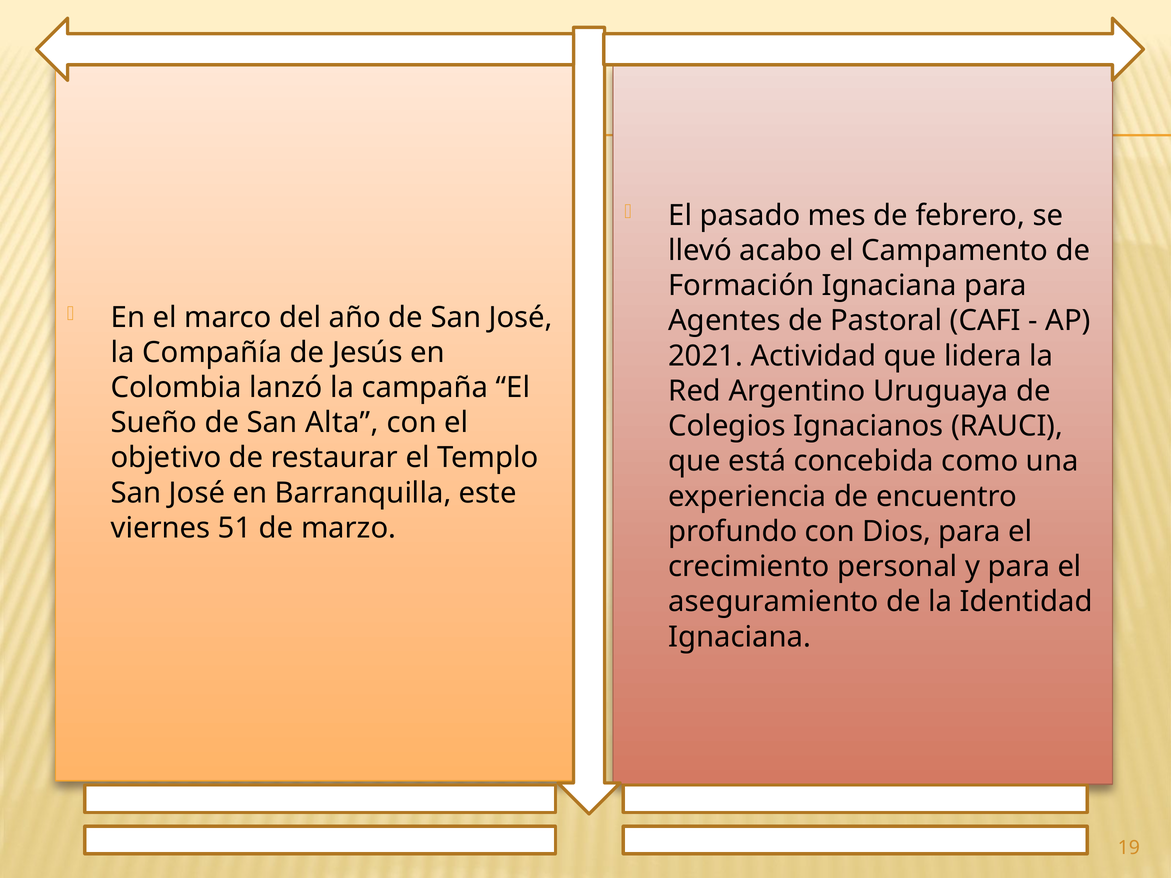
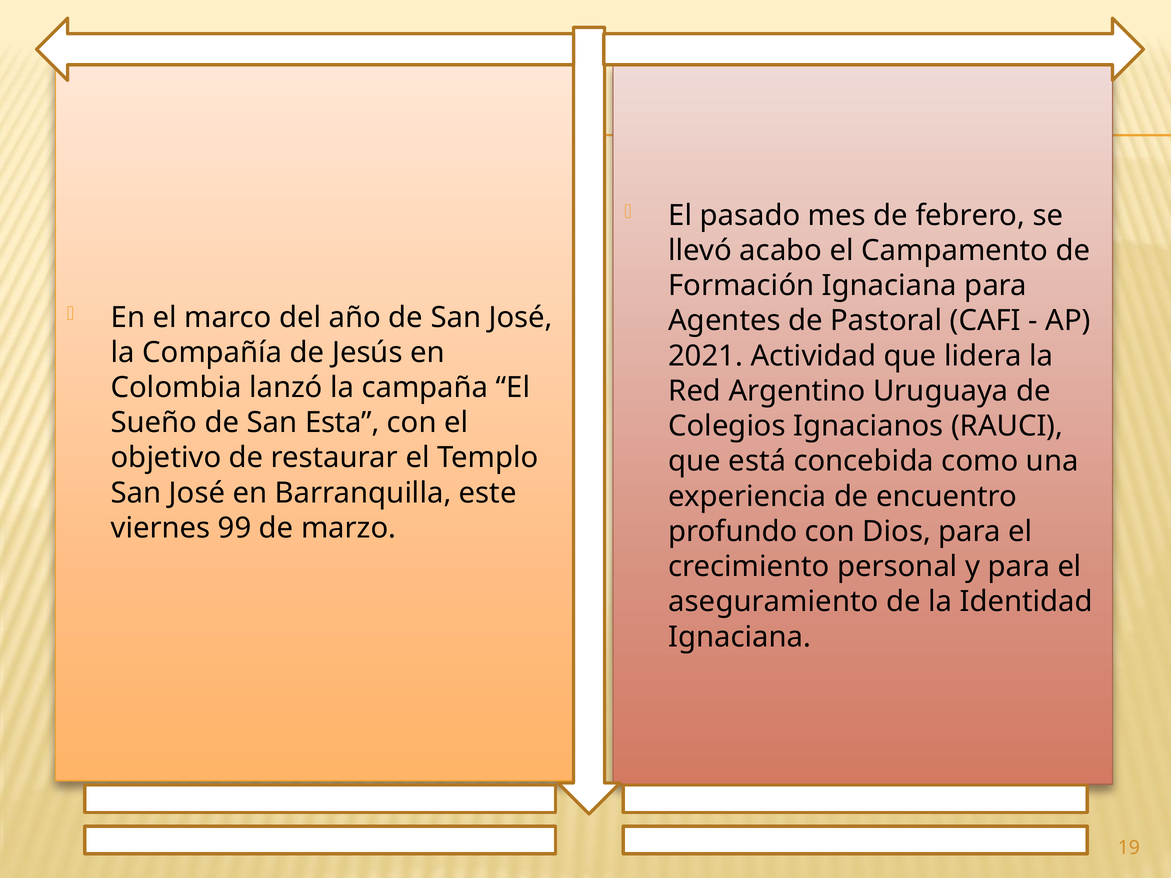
Alta: Alta -> Esta (342, 423)
51: 51 -> 99 (235, 528)
